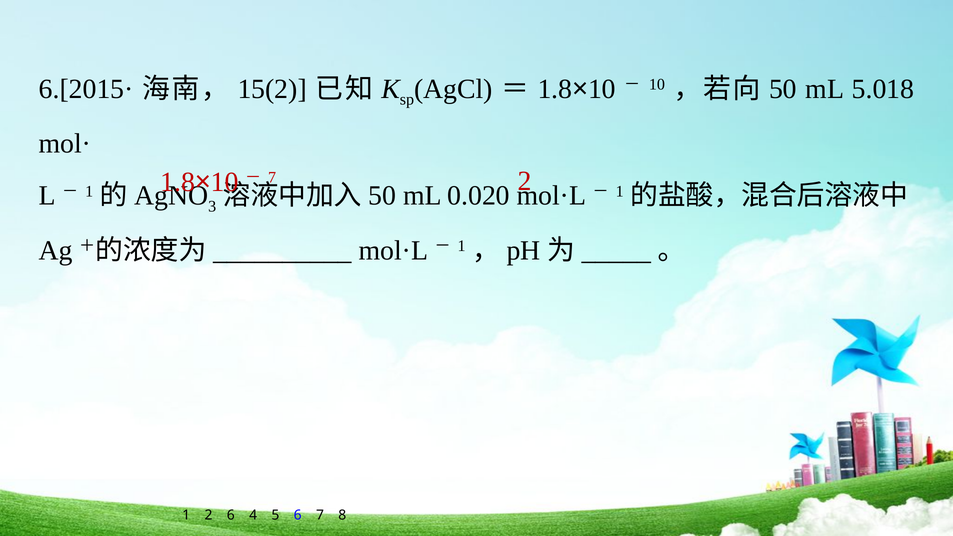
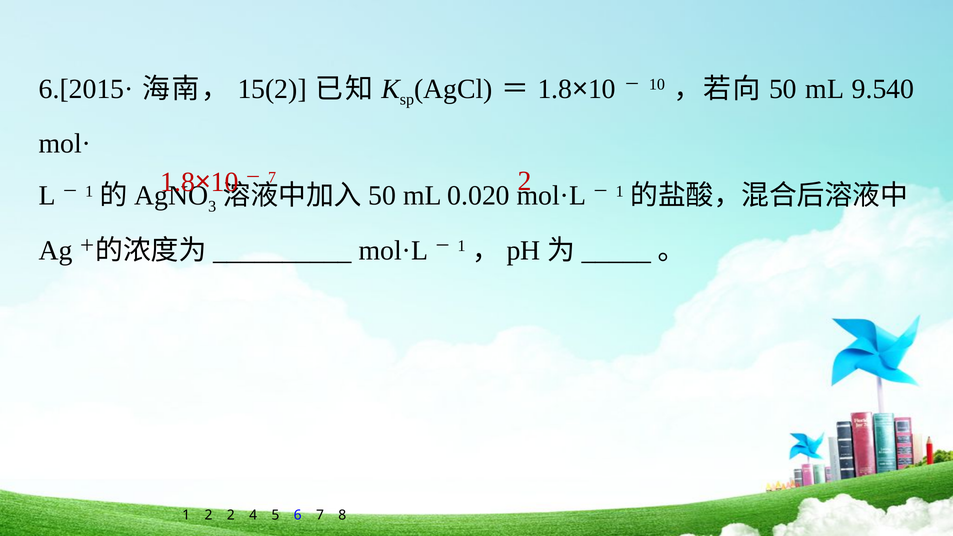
5.018: 5.018 -> 9.540 (883, 89)
2 6: 6 -> 2 (231, 515)
